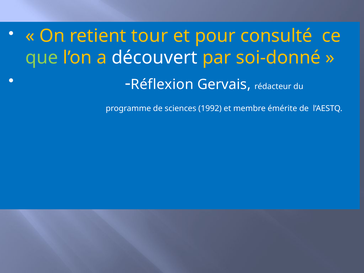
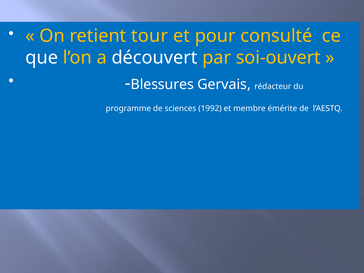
que colour: light green -> white (42, 58)
soi-donné: soi-donné -> soi-ouvert (278, 58)
Réflexion: Réflexion -> Blessures (162, 85)
